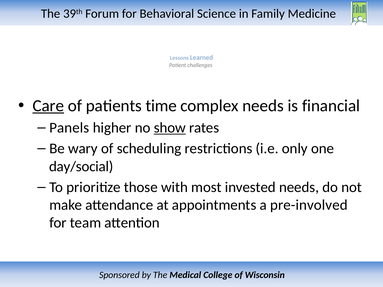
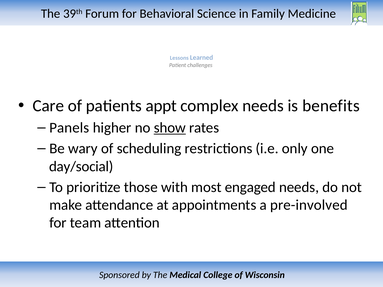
Care underline: present -> none (48, 106)
time: time -> appt (161, 106)
financial: financial -> benefits (331, 106)
invested: invested -> engaged (250, 187)
